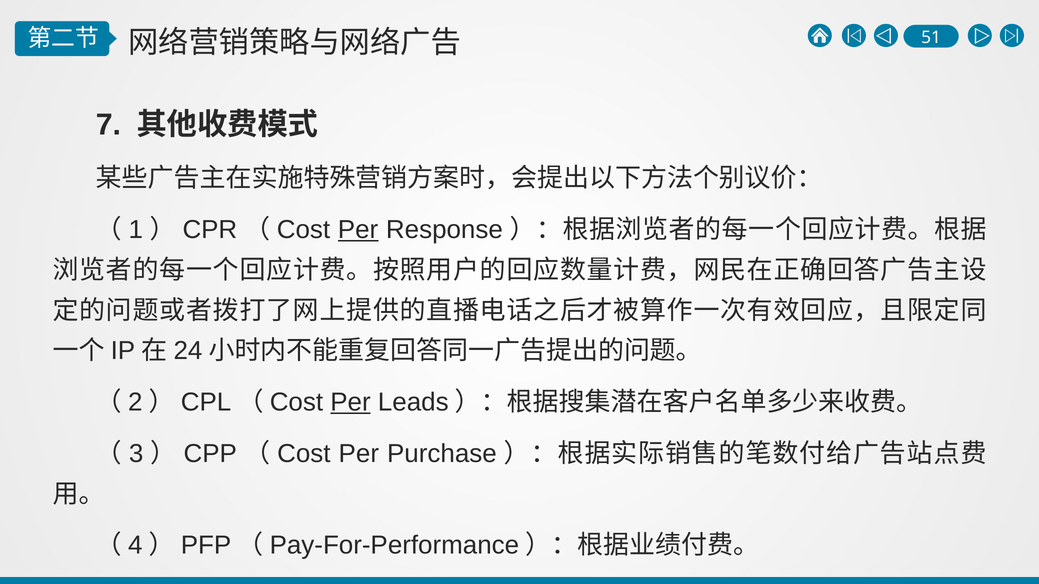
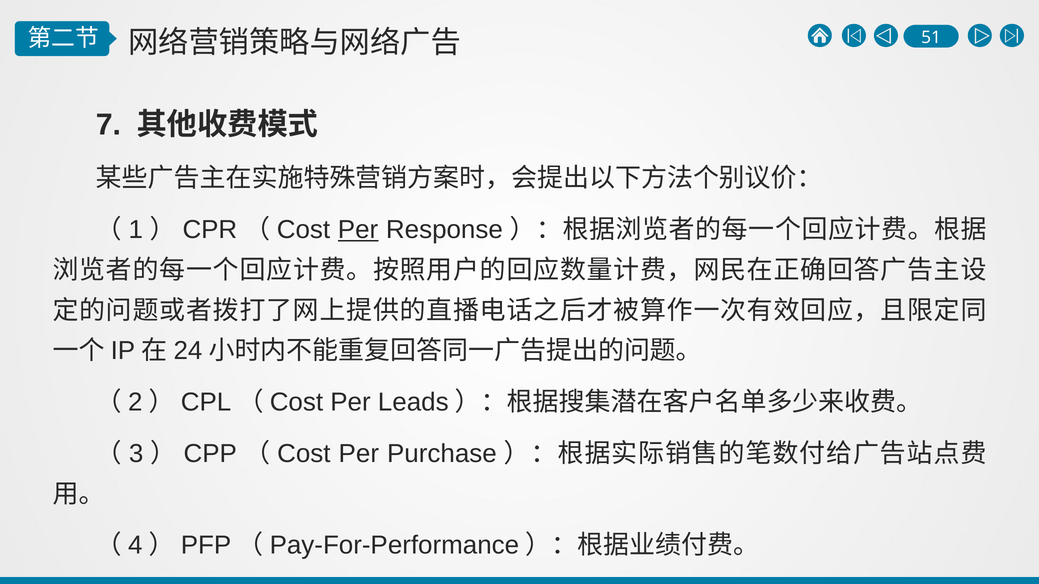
Per underline: present -> none (350, 402)
